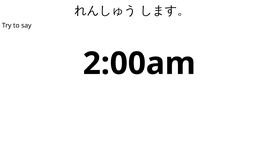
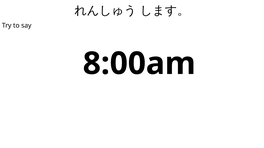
2:00am: 2:00am -> 8:00am (139, 64)
